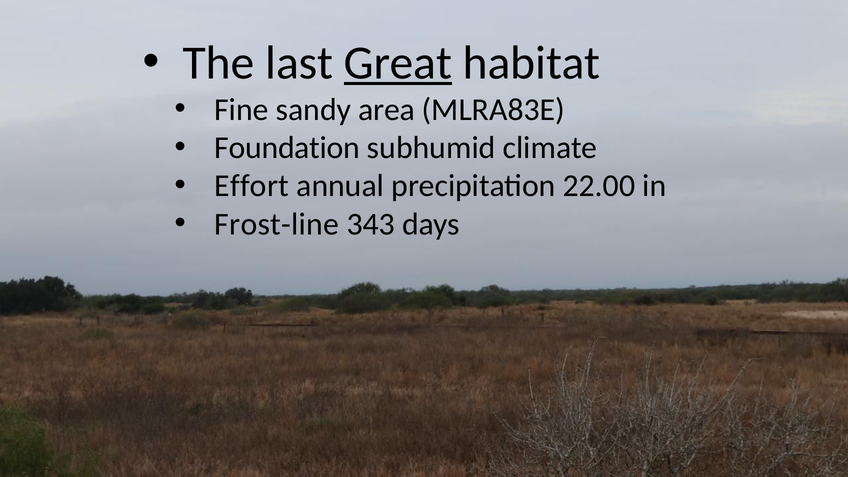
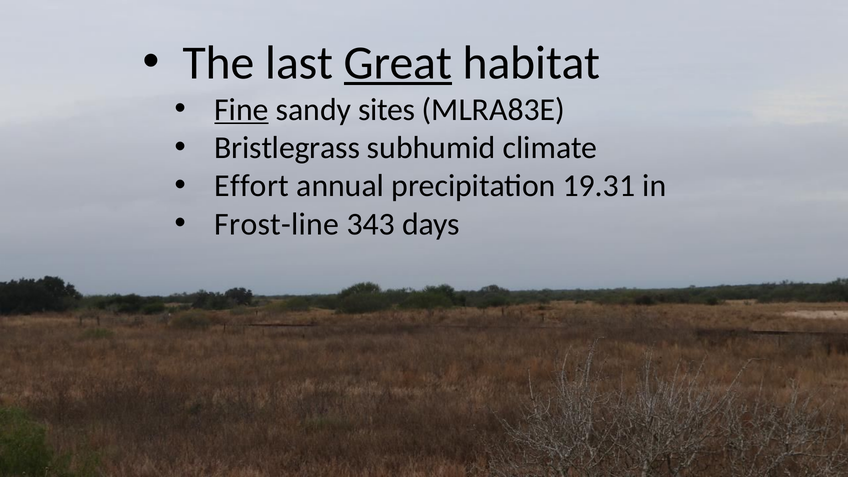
Fine underline: none -> present (241, 110)
area: area -> sites (387, 110)
Foundation: Foundation -> Bristlegrass (287, 148)
22.00: 22.00 -> 19.31 (599, 186)
